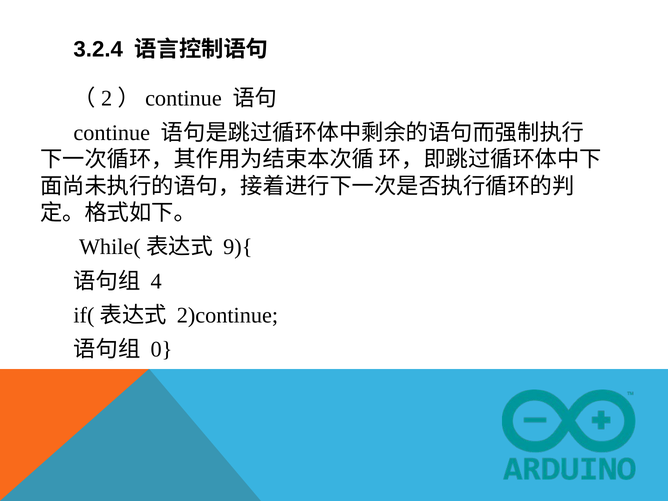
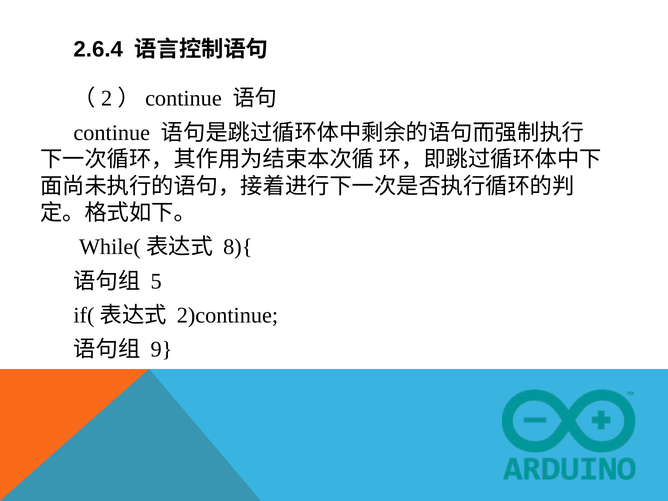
3.2.4: 3.2.4 -> 2.6.4 (98, 49)
9){: 9){ -> 8){ (238, 247)
4: 4 -> 5 (156, 281)
0: 0 -> 9 (161, 349)
